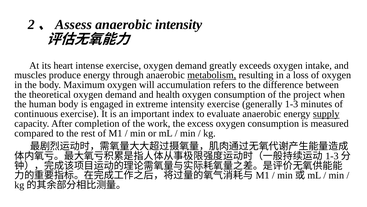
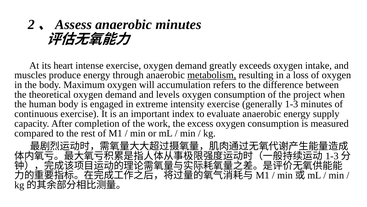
anaerobic intensity: intensity -> minutes (179, 24)
health: health -> levels (168, 94)
supply underline: present -> none (326, 114)
